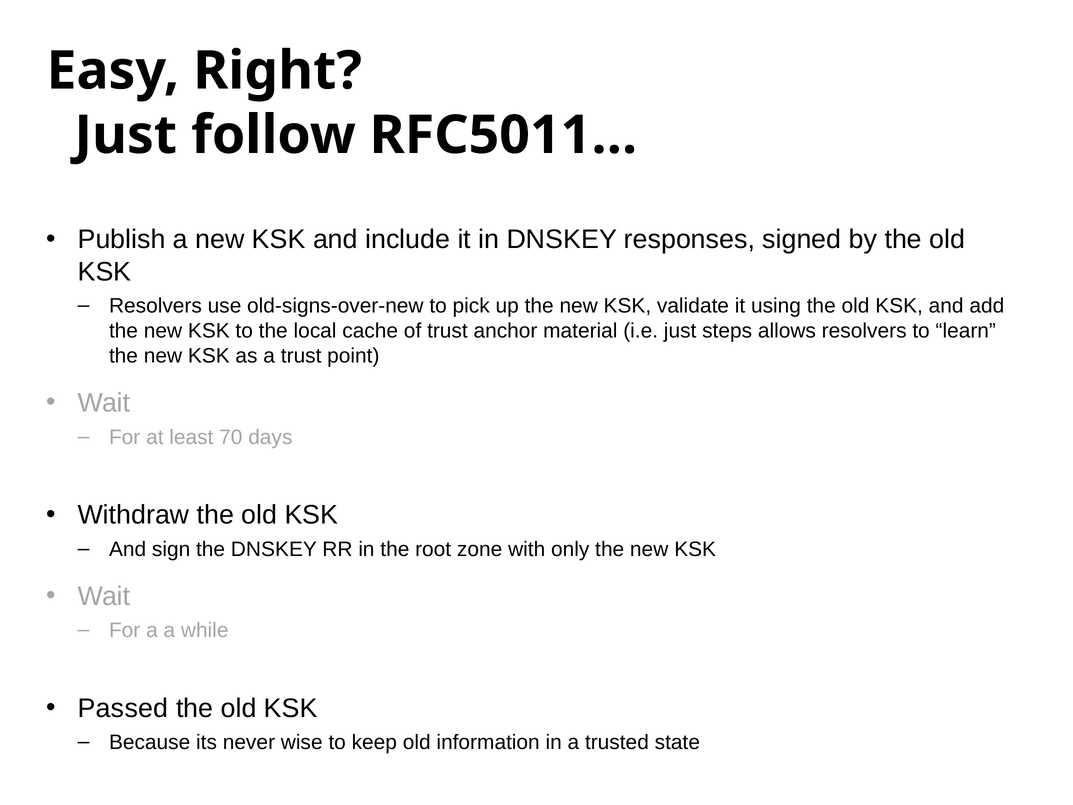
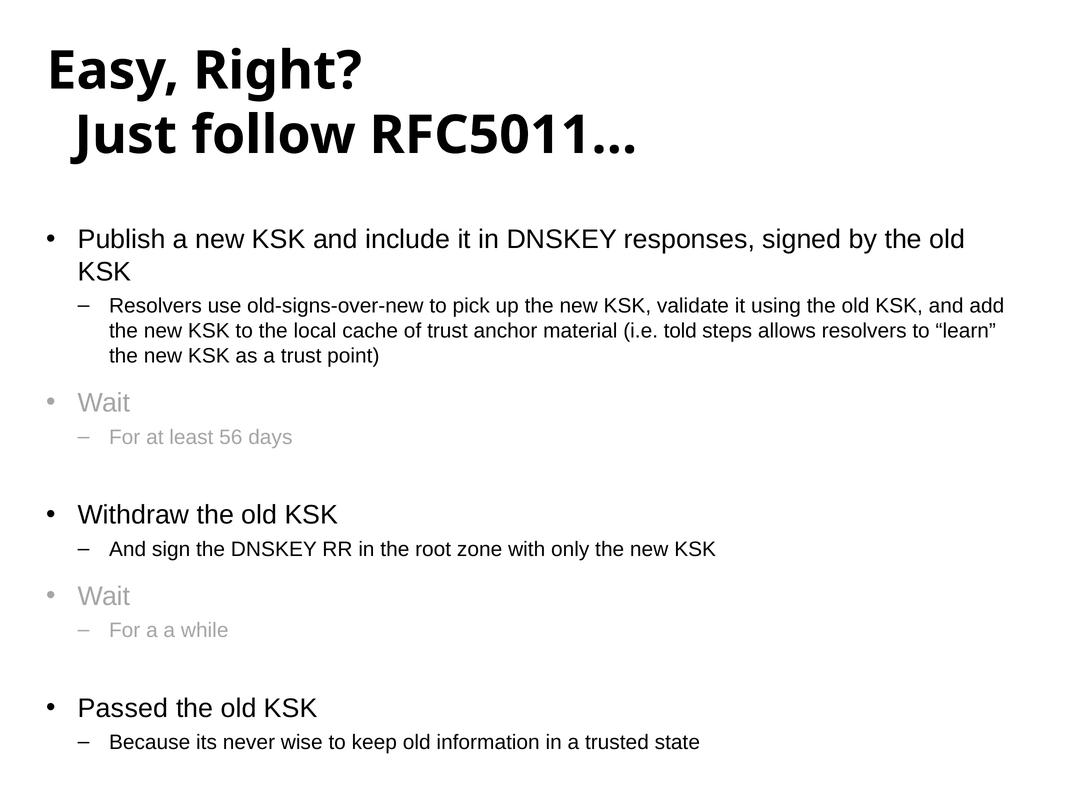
i.e just: just -> told (680, 331)
70: 70 -> 56 (231, 437)
